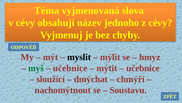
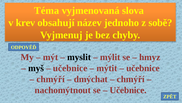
v cévy: cévy -> krev (26, 23)
z cévy: cévy -> sobě (160, 23)
myš colour: green -> black (36, 68)
sloužící: sloužící -> chmýří (51, 79)
Soustavu: Soustavu -> Učebnice (128, 90)
